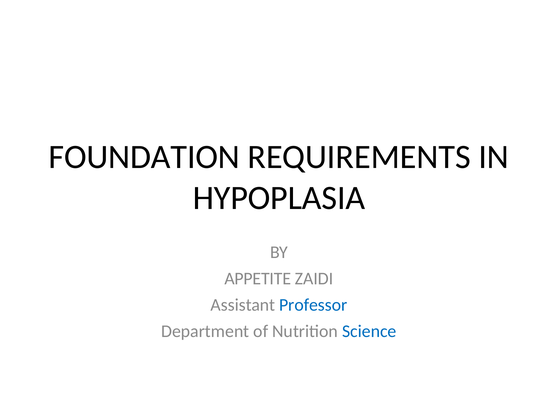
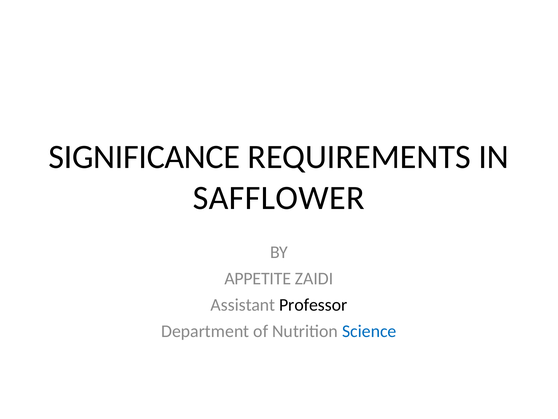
FOUNDATION: FOUNDATION -> SIGNIFICANCE (144, 157)
HYPOPLASIA: HYPOPLASIA -> SAFFLOWER (279, 198)
Professor colour: blue -> black (313, 305)
